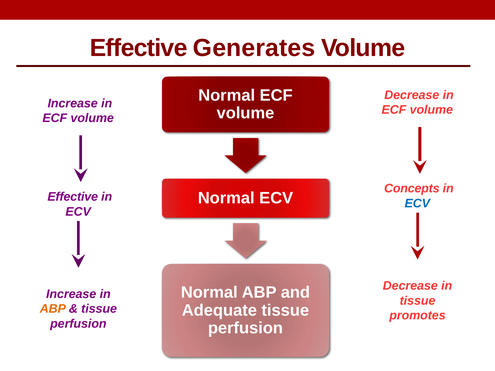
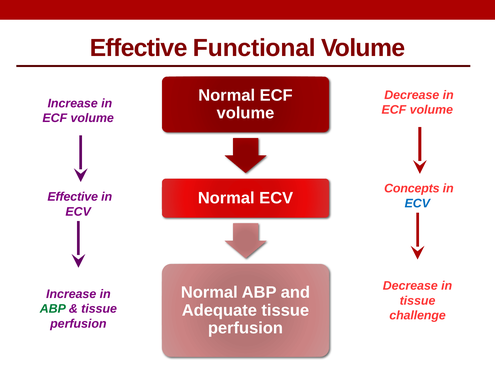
Generates: Generates -> Functional (254, 48)
ABP colour: orange -> green (53, 309)
promotes: promotes -> challenge (418, 316)
